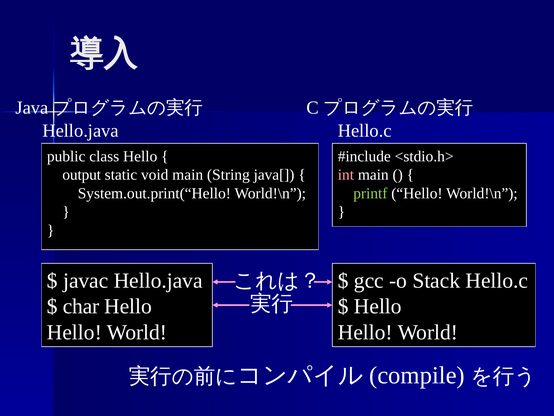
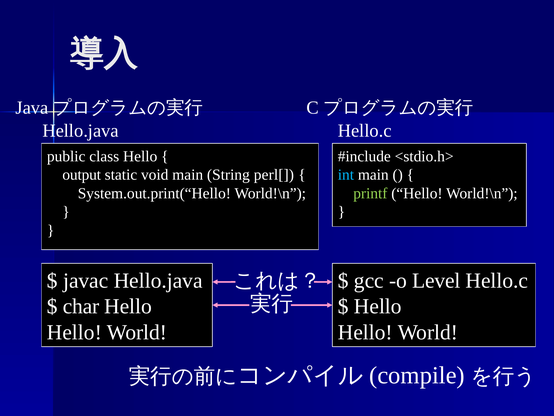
java[: java[ -> perl[ (274, 175)
int colour: pink -> light blue (346, 175)
Stack: Stack -> Level (436, 280)
